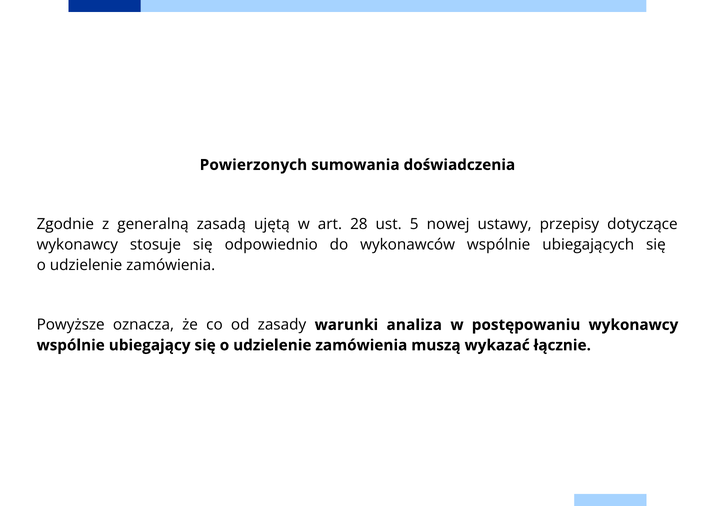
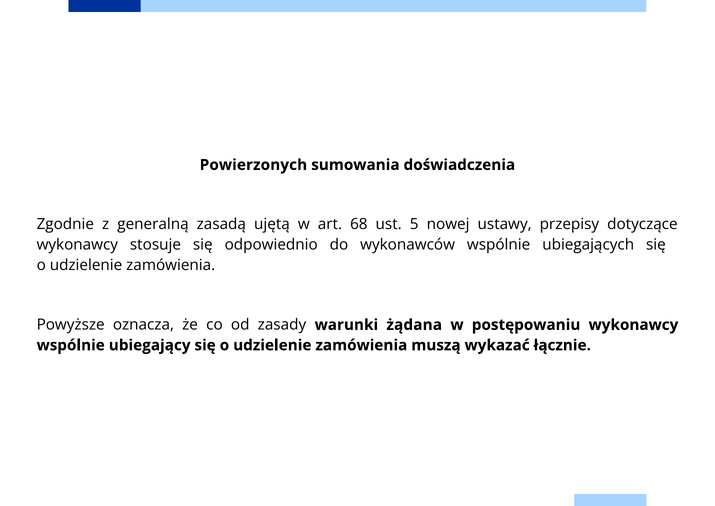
28: 28 -> 68 (359, 224)
analiza: analiza -> żądana (414, 325)
